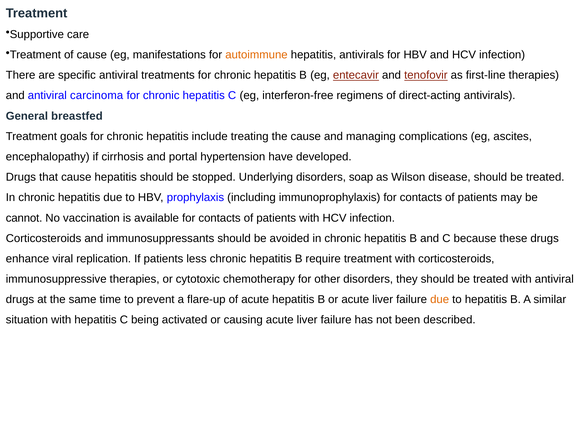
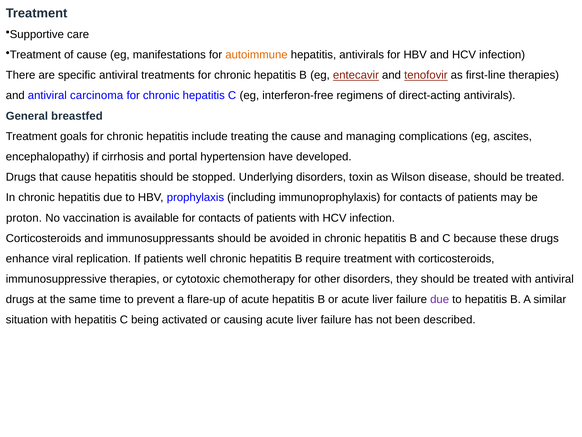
soap: soap -> toxin (361, 177)
cannot: cannot -> proton (24, 218)
less: less -> well (196, 258)
due colour: orange -> purple (440, 299)
